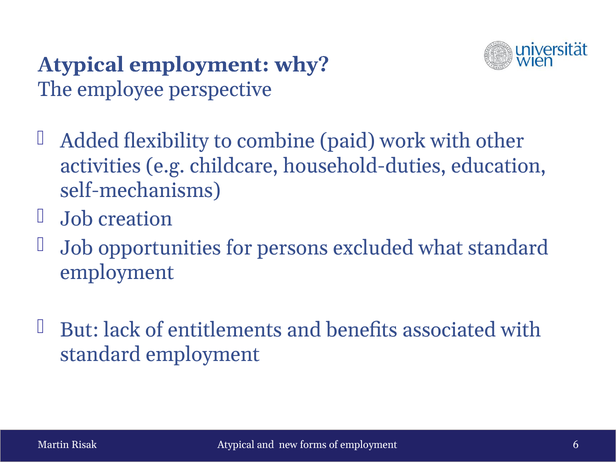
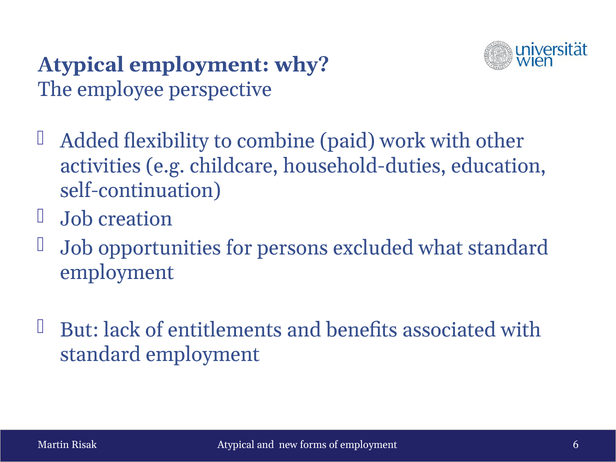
self-mechanisms: self-mechanisms -> self-continuation (140, 190)
